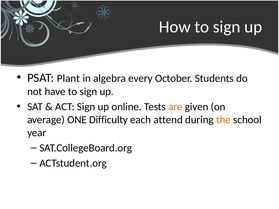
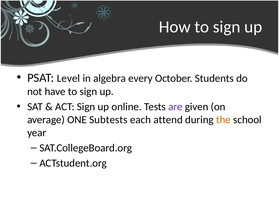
Plant: Plant -> Level (68, 78)
are colour: orange -> purple (175, 107)
Difficulty: Difficulty -> Subtests (108, 120)
